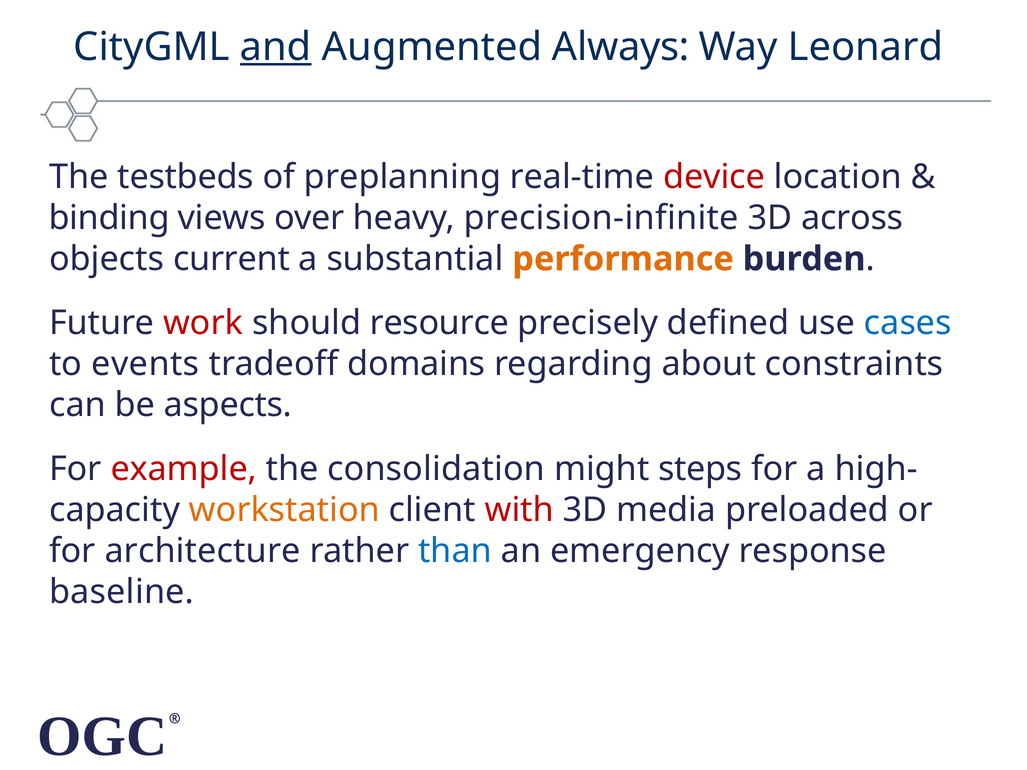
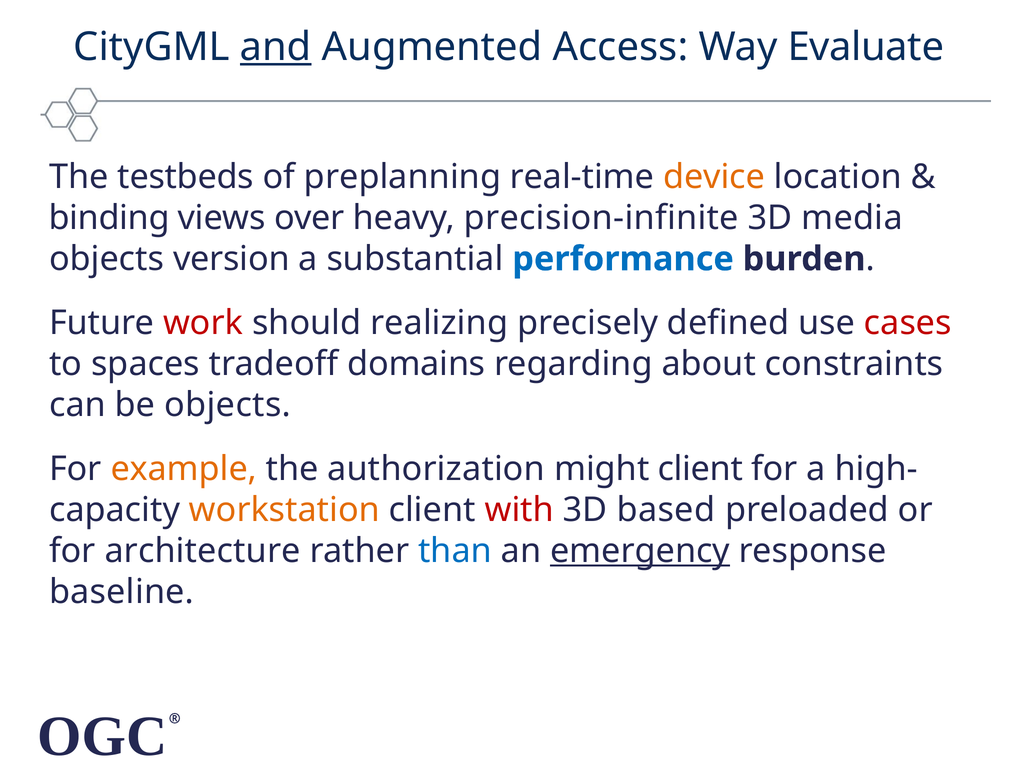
Always: Always -> Access (621, 47)
Leonard: Leonard -> Evaluate (866, 47)
device colour: red -> orange (714, 177)
across: across -> media (852, 218)
current: current -> version (231, 259)
performance colour: orange -> blue (623, 259)
resource: resource -> realizing (439, 323)
cases colour: blue -> red (908, 323)
events: events -> spaces (145, 364)
be aspects: aspects -> objects (228, 405)
example colour: red -> orange (184, 469)
consolidation: consolidation -> authorization (436, 469)
might steps: steps -> client (700, 469)
media: media -> based (666, 510)
emergency underline: none -> present (640, 551)
